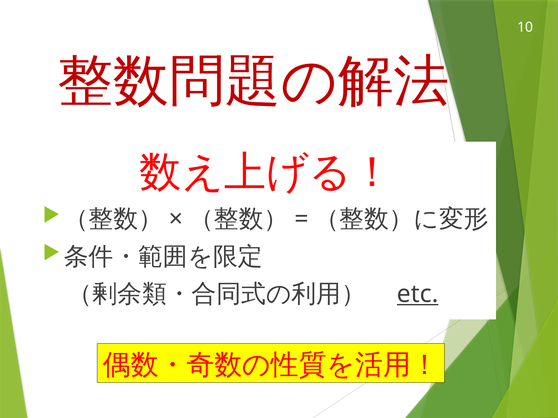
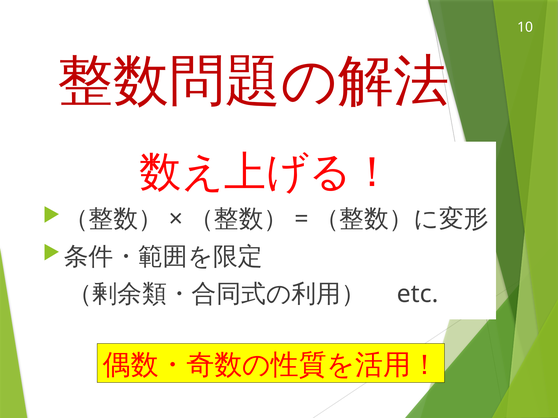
etc underline: present -> none (418, 294)
